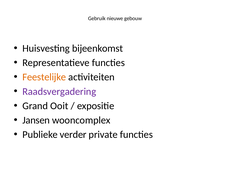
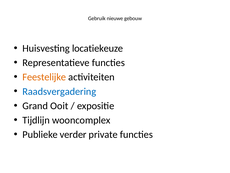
bijeenkomst: bijeenkomst -> locatiekeuze (98, 48)
Raadsvergadering colour: purple -> blue (59, 91)
Jansen: Jansen -> Tijdlijn (36, 120)
